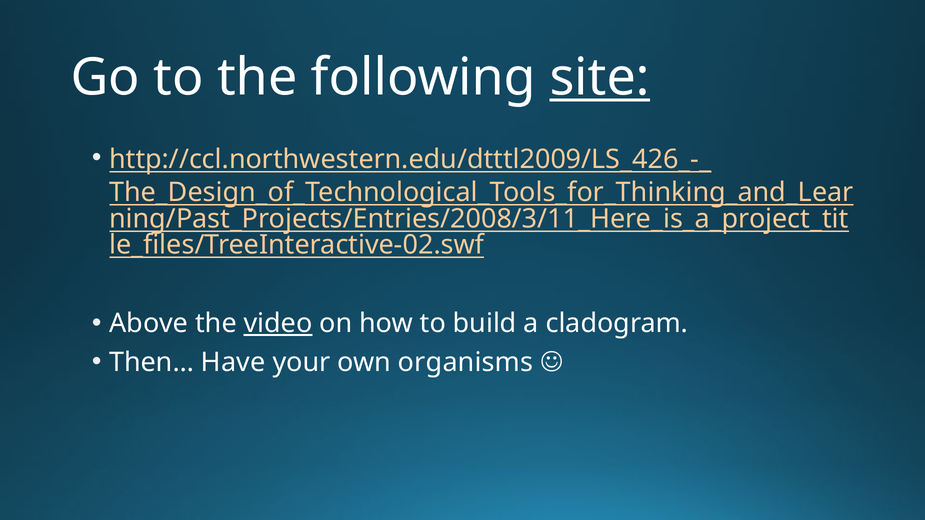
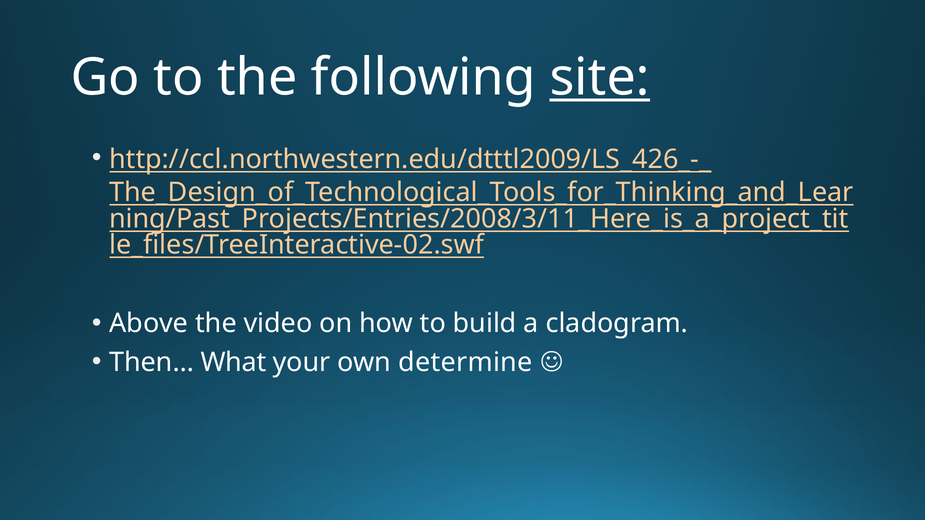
video underline: present -> none (278, 324)
Have: Have -> What (233, 362)
organisms: organisms -> determine (466, 362)
